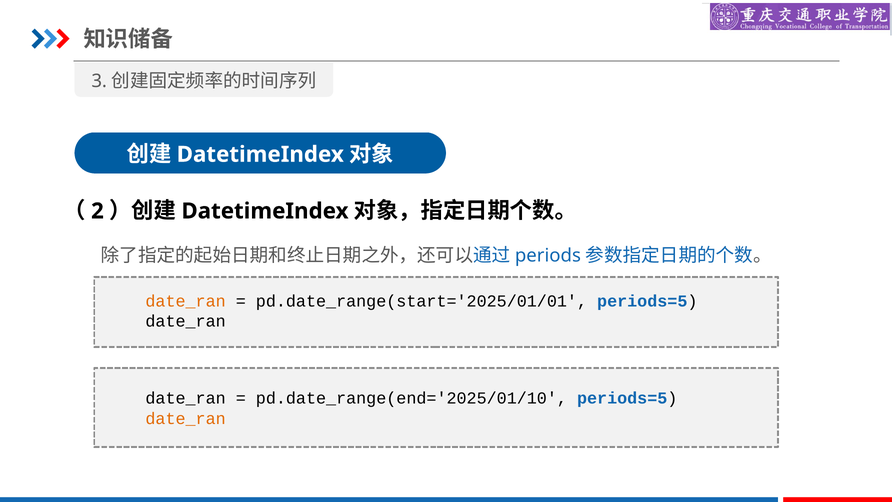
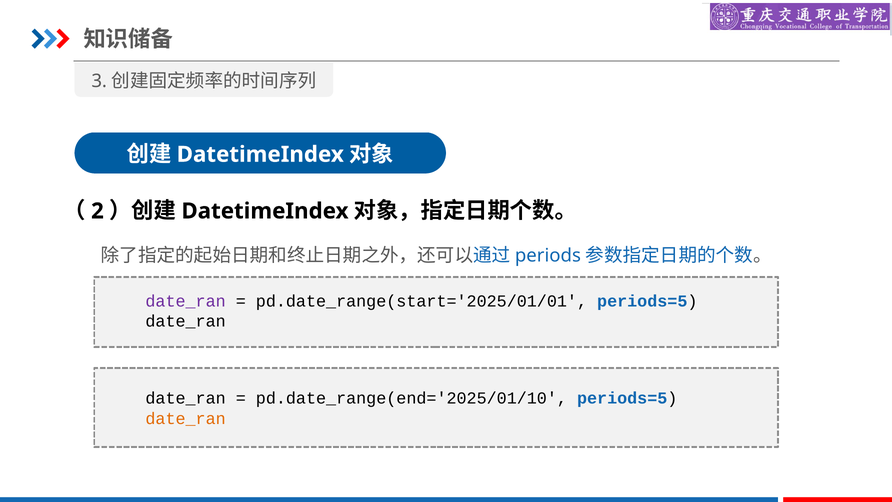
date_ran colour: orange -> purple (186, 301)
